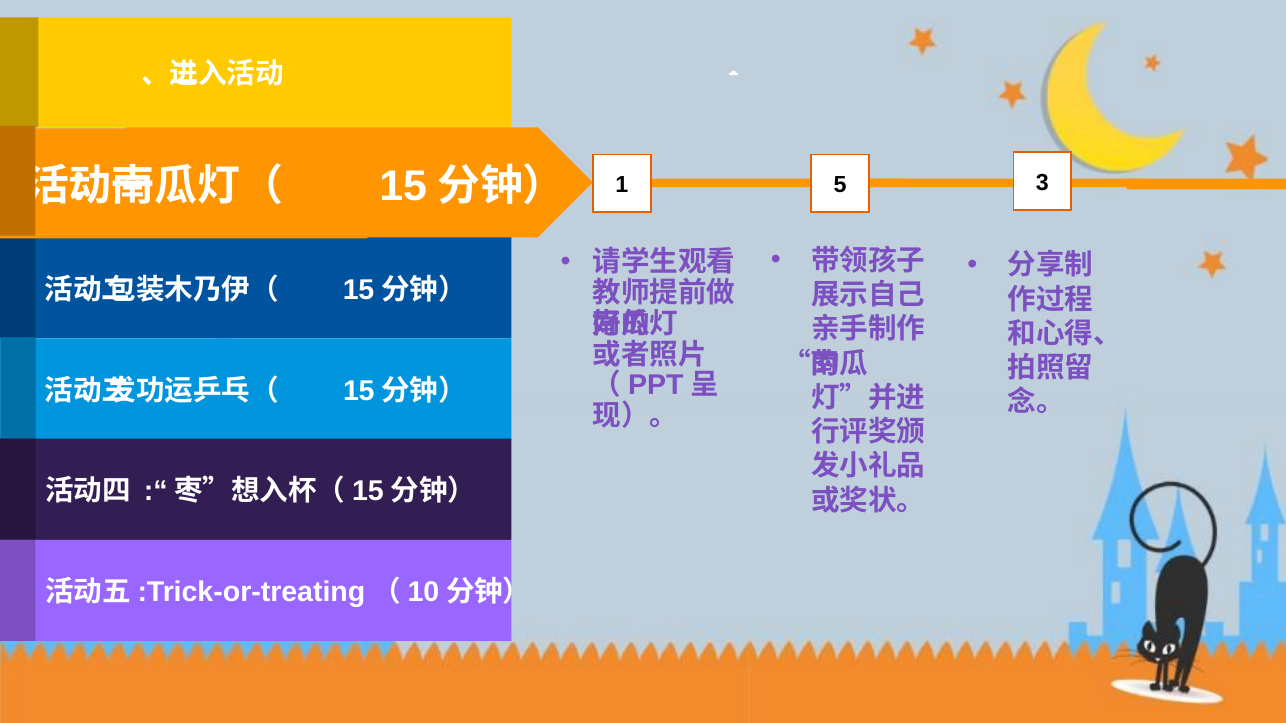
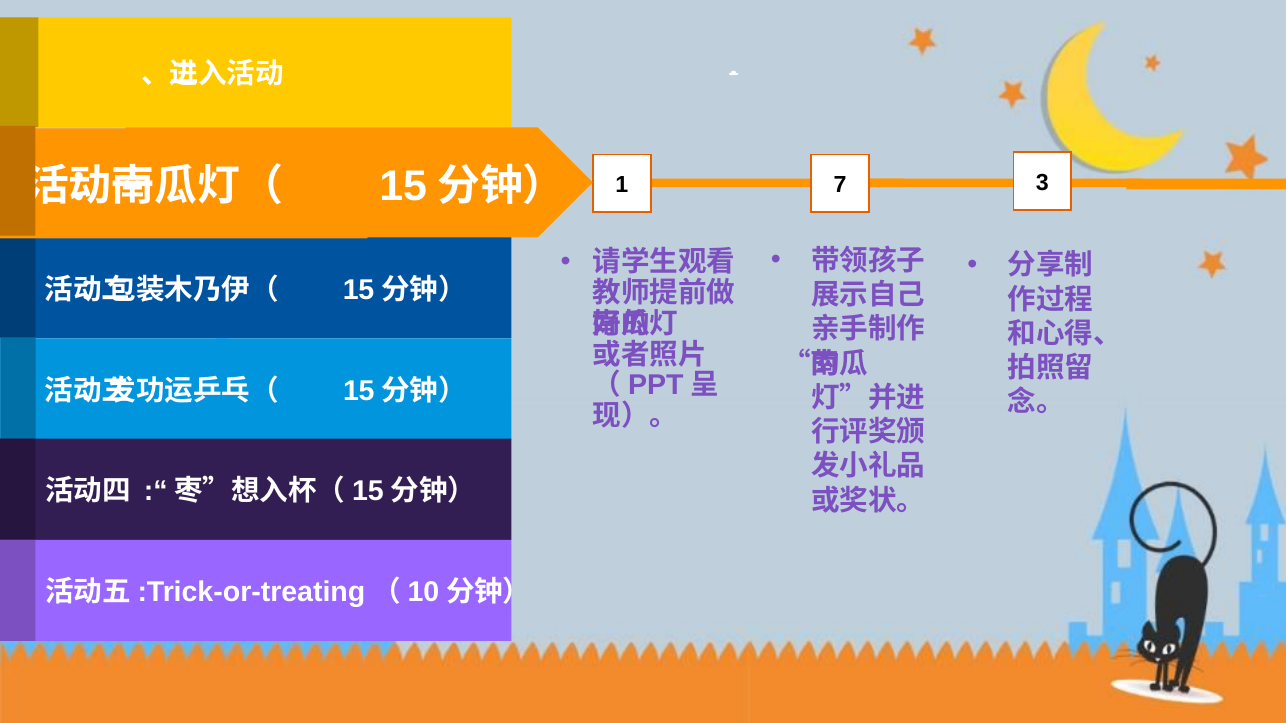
5: 5 -> 7 (840, 185)
